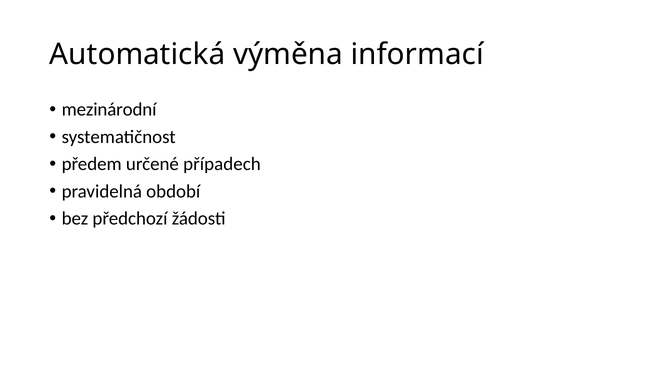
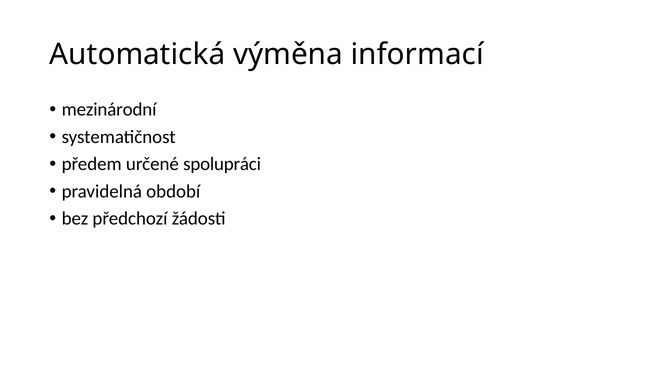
případech: případech -> spolupráci (222, 164)
